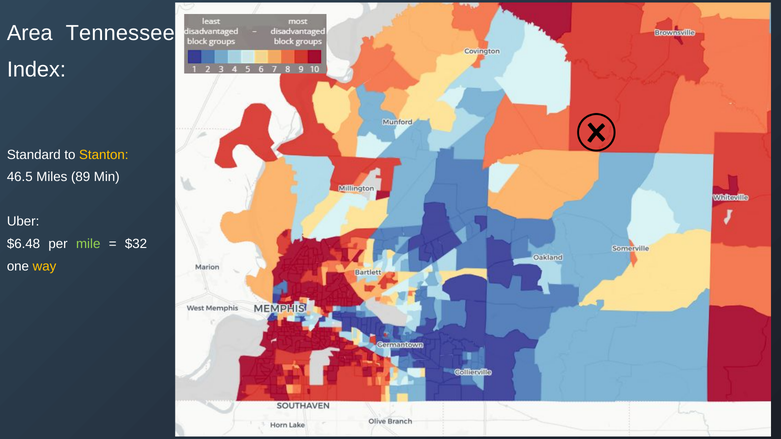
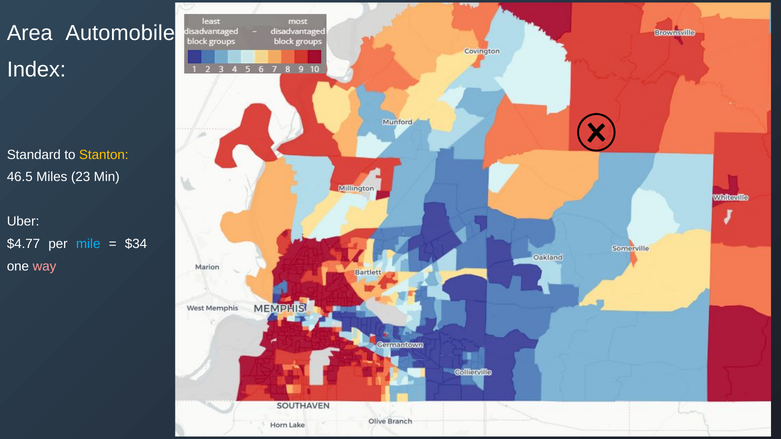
Tennessee: Tennessee -> Automobile (120, 33)
89: 89 -> 23 (81, 177)
$6.48: $6.48 -> $4.77 (24, 244)
mile colour: light green -> light blue (88, 244)
$32: $32 -> $34 (136, 244)
way colour: yellow -> pink (44, 266)
